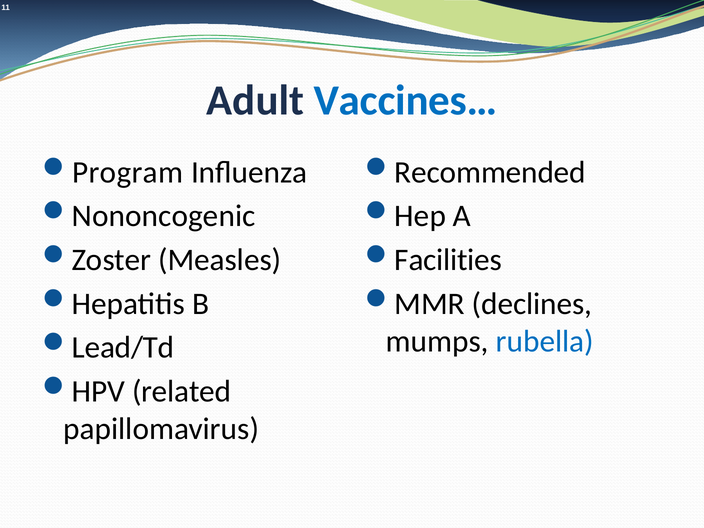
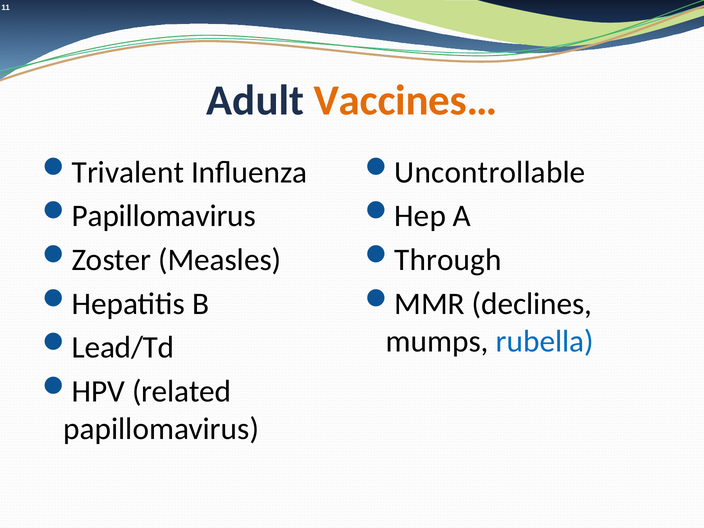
Vaccines… colour: blue -> orange (405, 100)
Program: Program -> Trivalent (128, 172)
Recommended: Recommended -> Uncontrollable (490, 172)
Nononcogenic: Nononcogenic -> Papillomavirus (164, 216)
Facilities: Facilities -> Through (448, 260)
